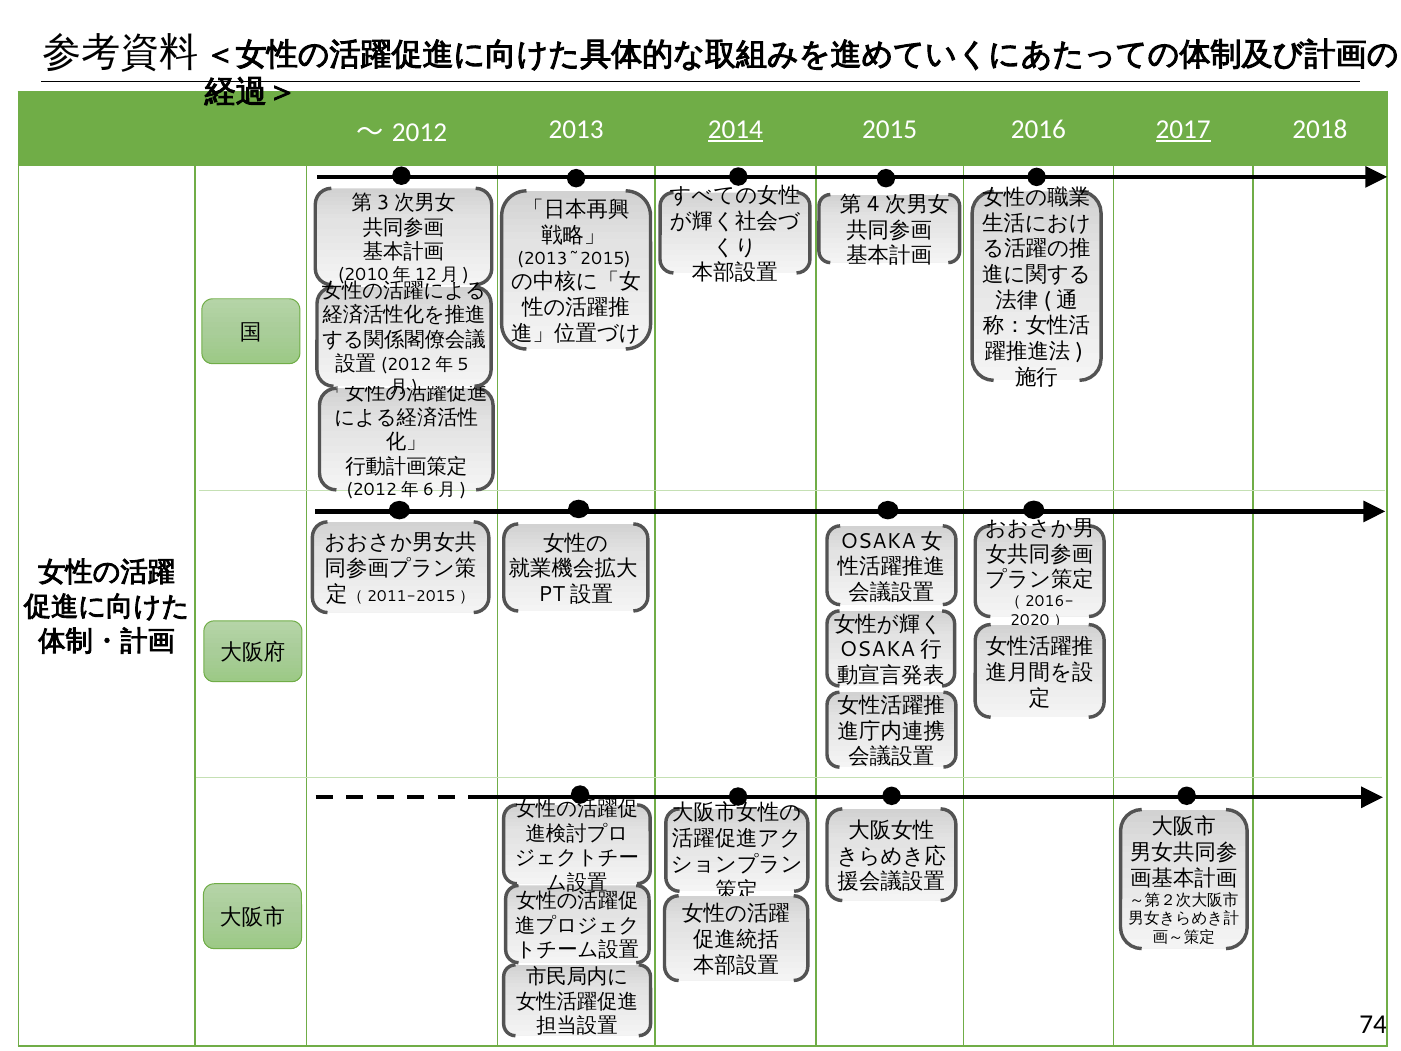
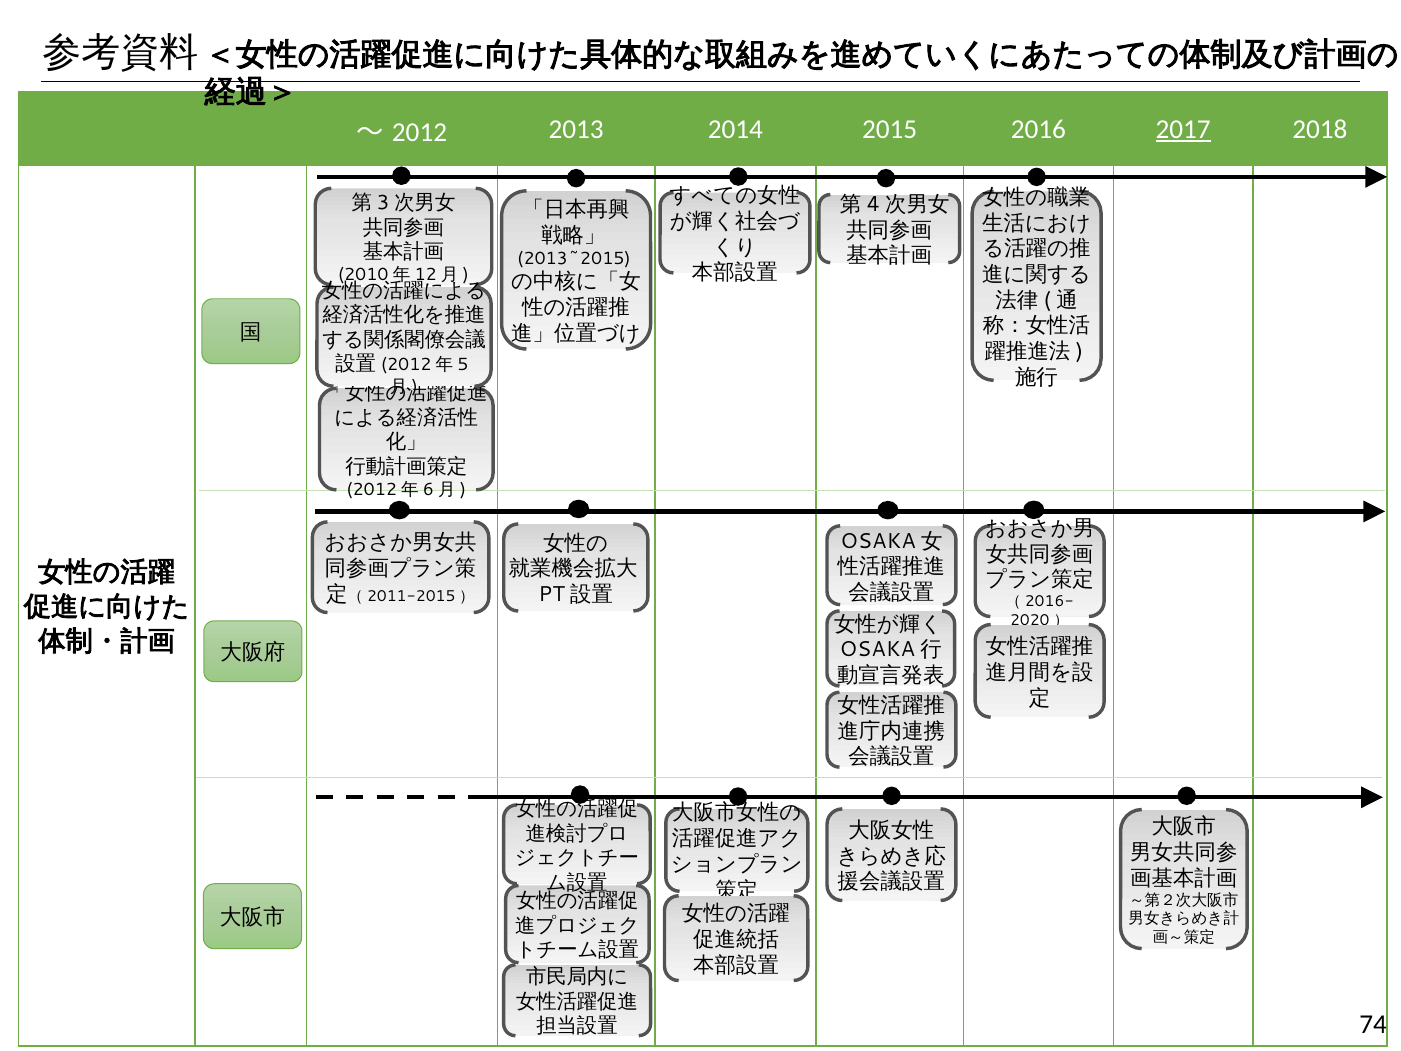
2014 underline: present -> none (735, 129)
